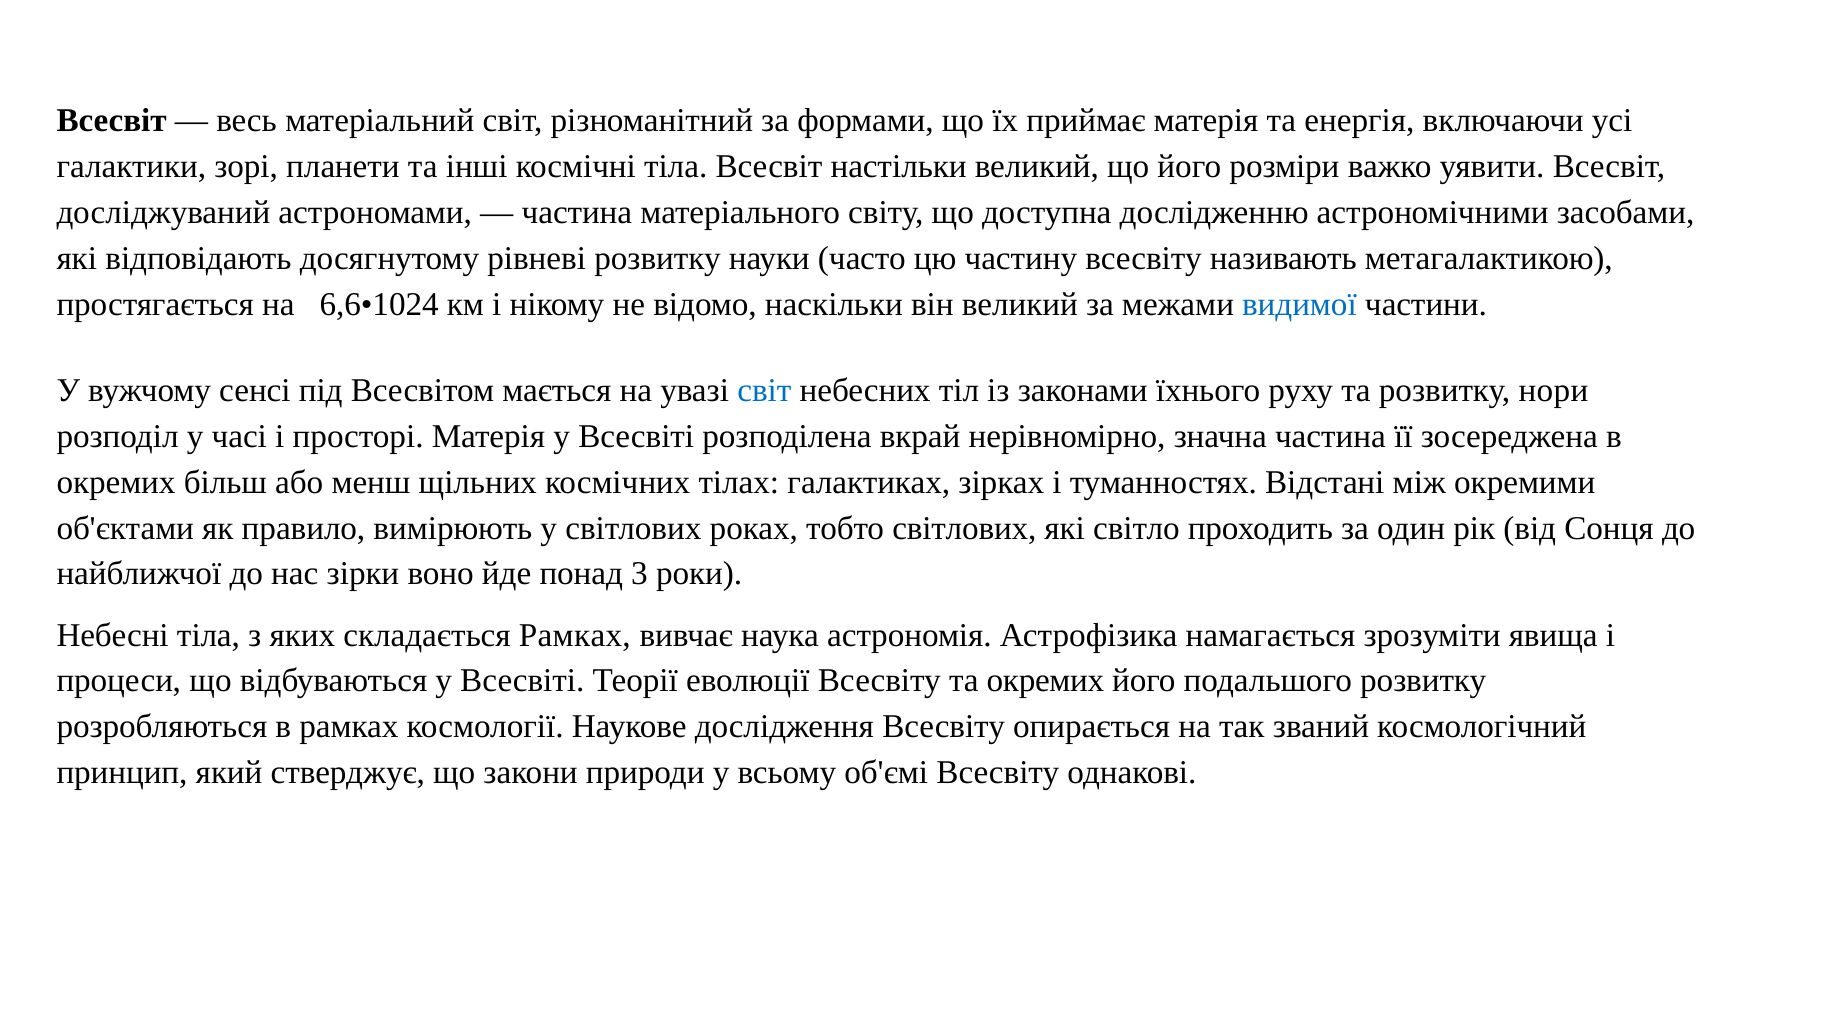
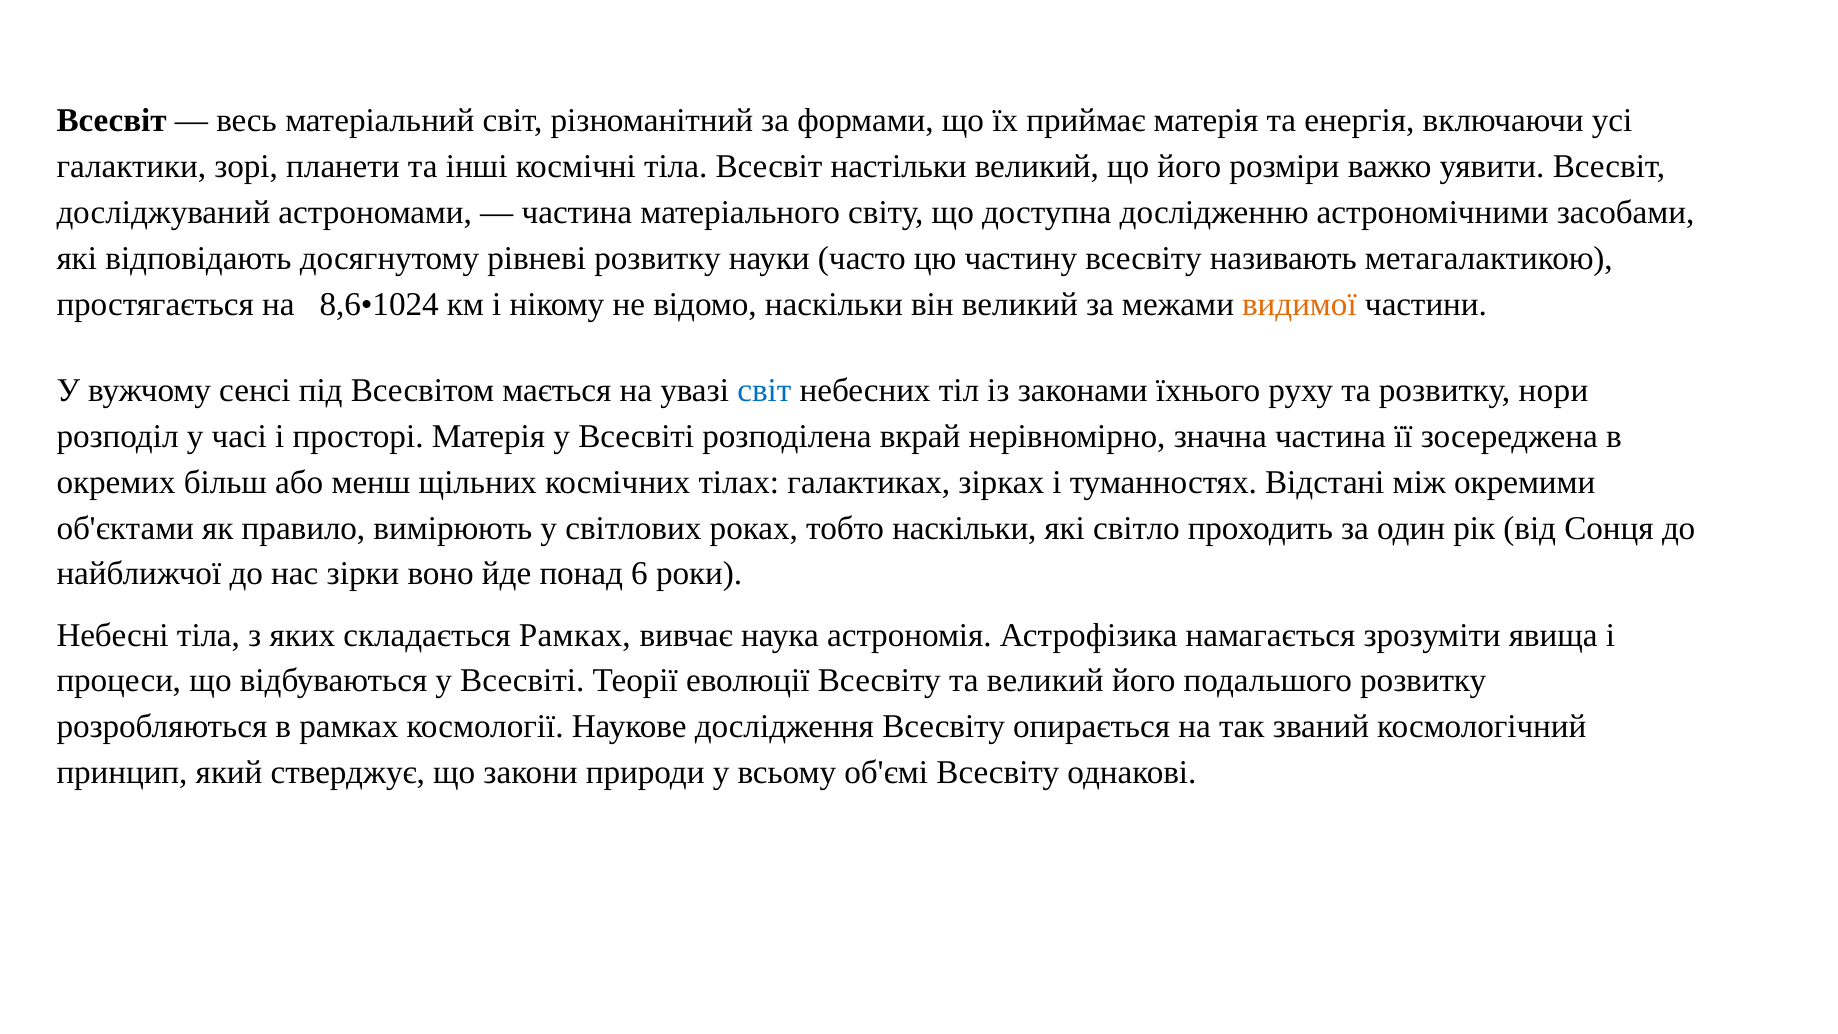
6,6•1024: 6,6•1024 -> 8,6•1024 (379, 304)
видимої colour: blue -> orange (1299, 304)
тобто світлових: світлових -> наскільки (964, 528)
3: 3 -> 6 (640, 574)
та окремих: окремих -> великий (1045, 681)
